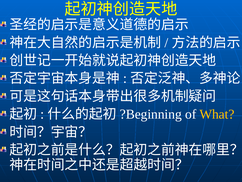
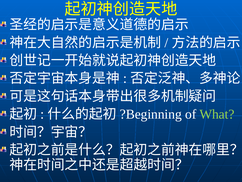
What colour: yellow -> light green (217, 114)
